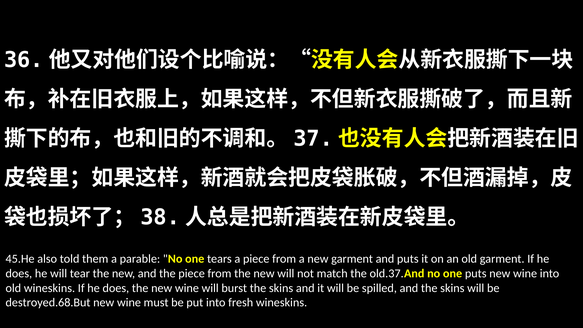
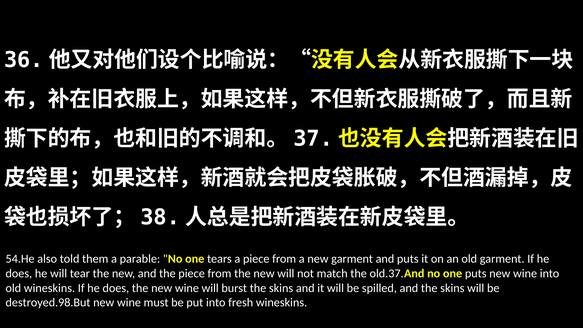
45.He: 45.He -> 54.He (20, 259)
destroyed.68.But: destroyed.68.But -> destroyed.98.But (48, 303)
